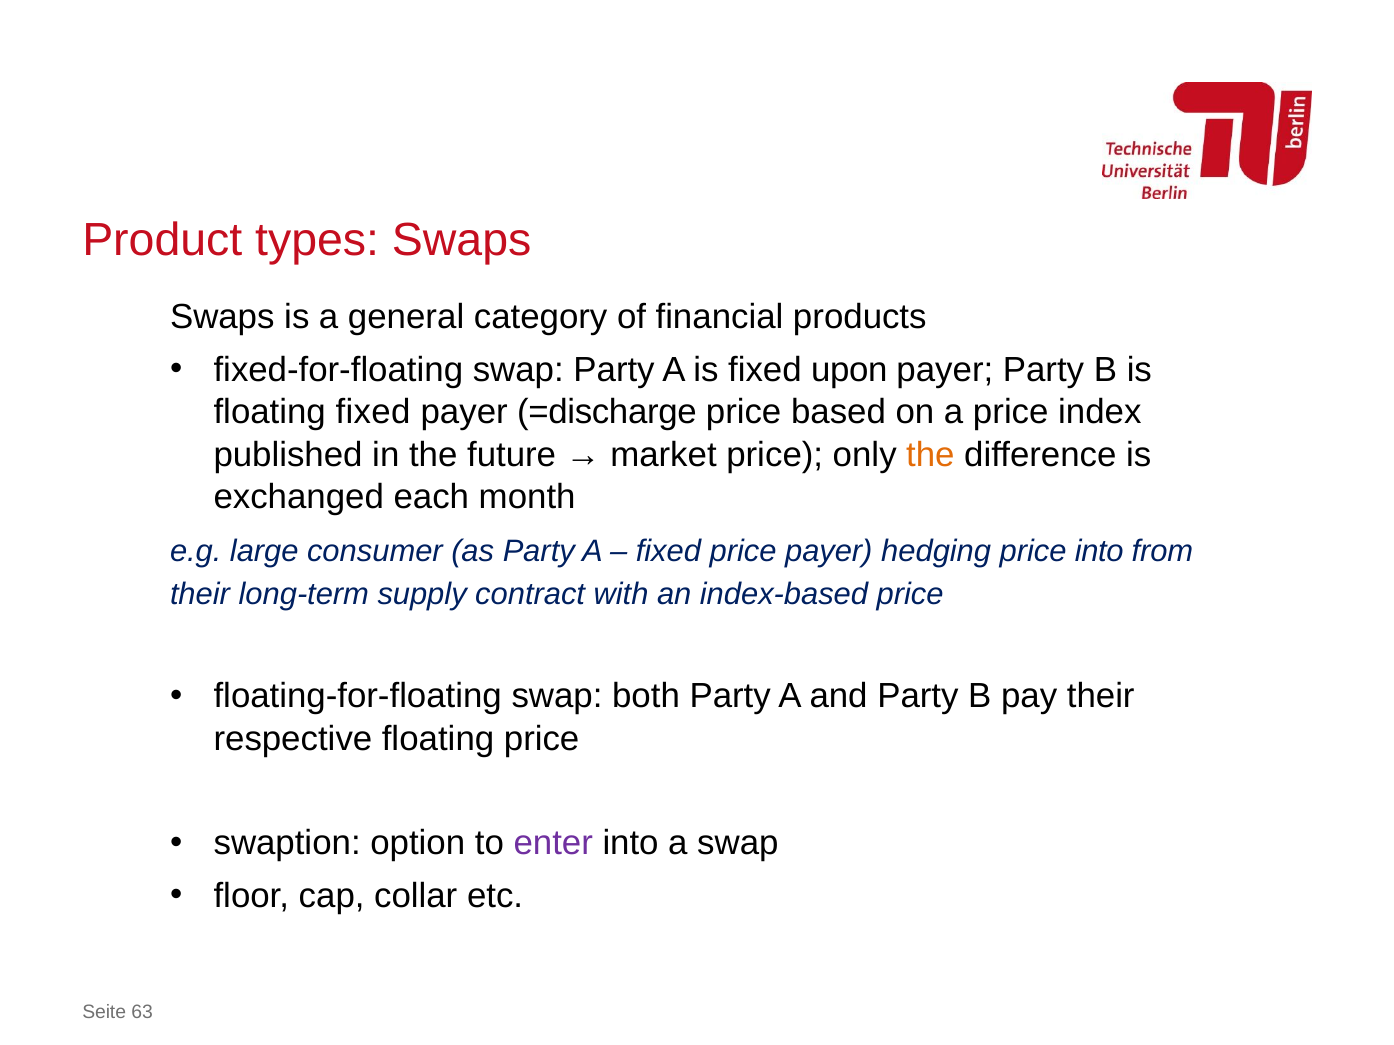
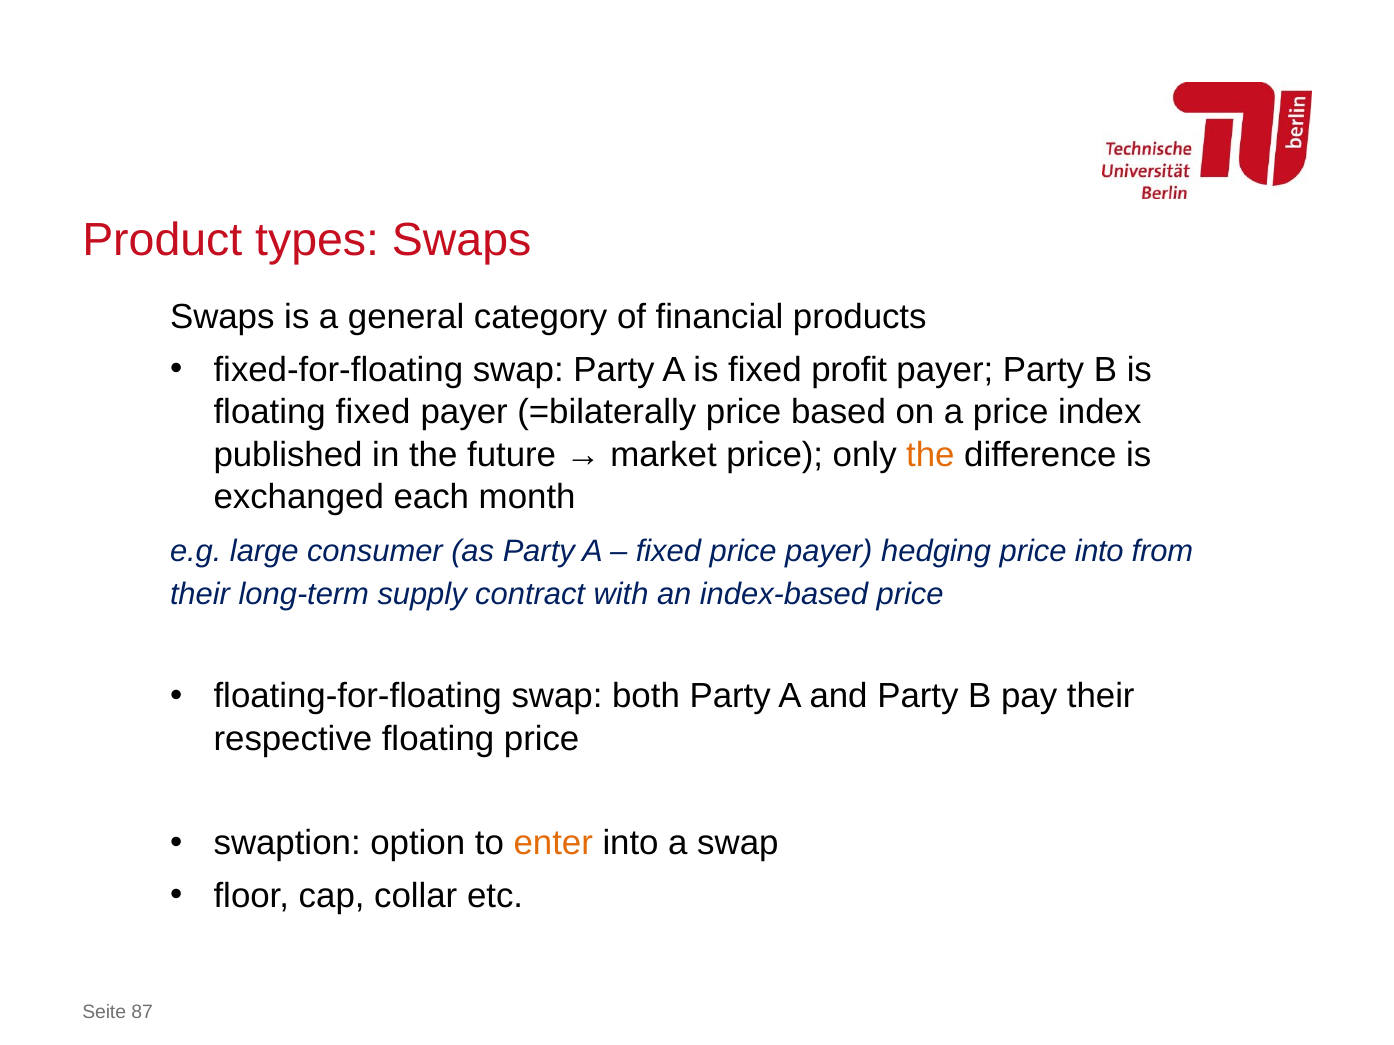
upon: upon -> profit (849, 370)
=discharge: =discharge -> =bilaterally (607, 412)
enter colour: purple -> orange (553, 844)
63: 63 -> 87 (142, 1013)
